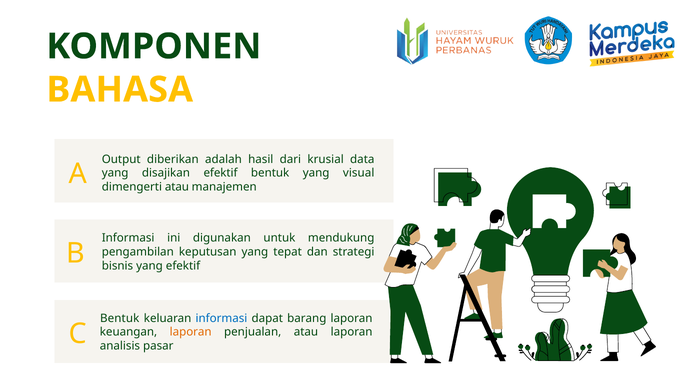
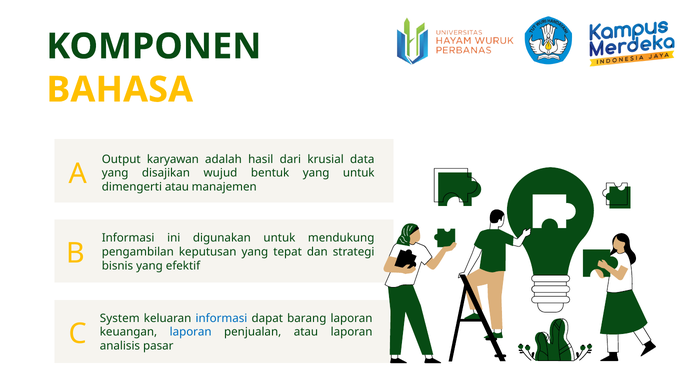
diberikan: diberikan -> karyawan (173, 159)
disajikan efektif: efektif -> wujud (220, 173)
yang visual: visual -> untuk (359, 173)
Bentuk: Bentuk -> System (120, 318)
laporan colour: orange -> blue (191, 332)
